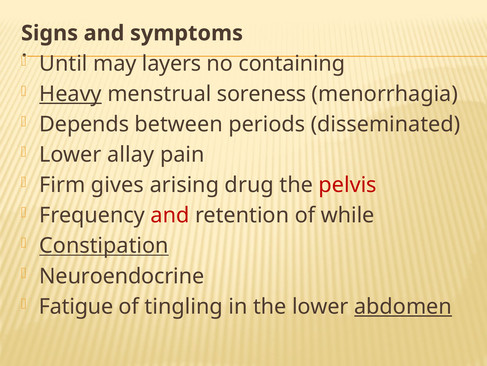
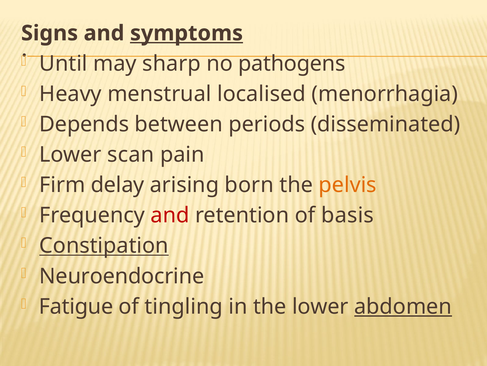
symptoms underline: none -> present (187, 33)
layers: layers -> sharp (171, 63)
containing: containing -> pathogens (292, 63)
Heavy underline: present -> none (71, 94)
soreness: soreness -> localised (261, 94)
allay: allay -> scan (131, 154)
gives: gives -> delay (118, 185)
drug: drug -> born (249, 185)
pelvis colour: red -> orange (348, 185)
while: while -> basis (348, 215)
